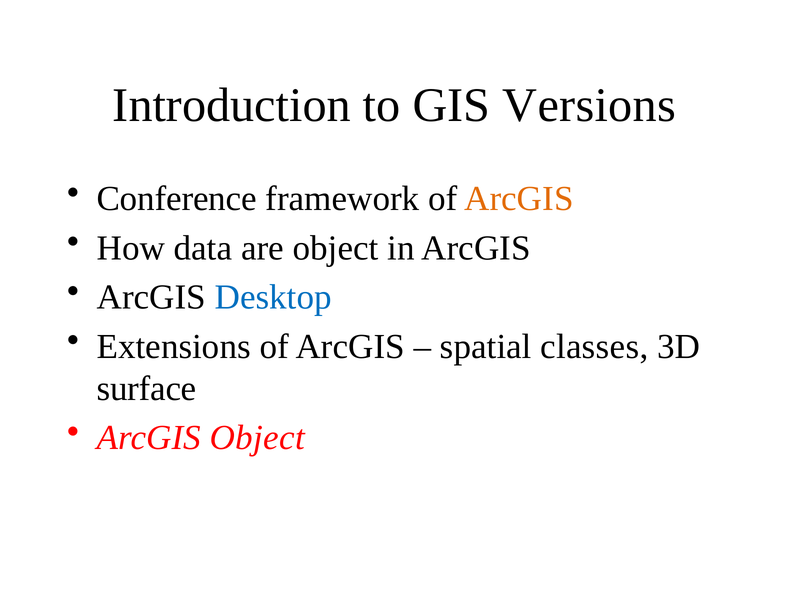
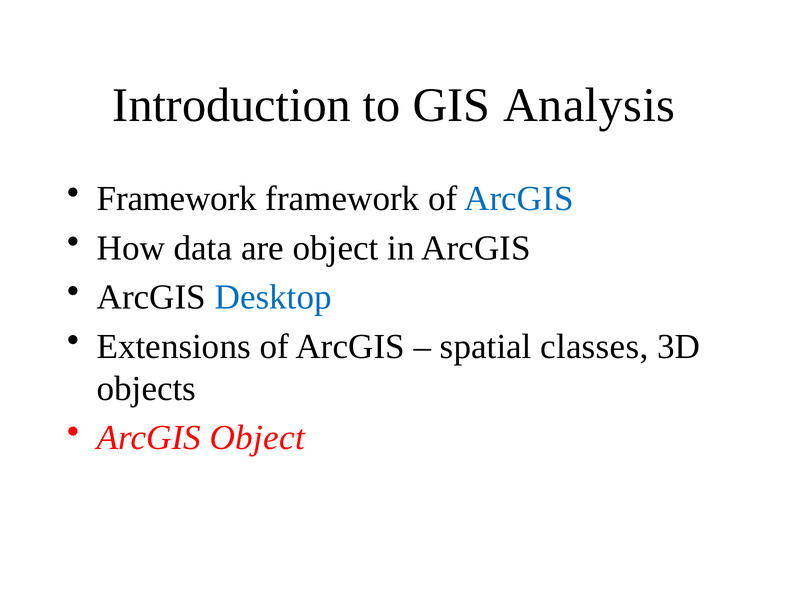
Versions: Versions -> Analysis (589, 105)
Conference: Conference -> Framework (177, 199)
ArcGIS colour: orange -> blue (519, 199)
surface: surface -> objects (146, 388)
